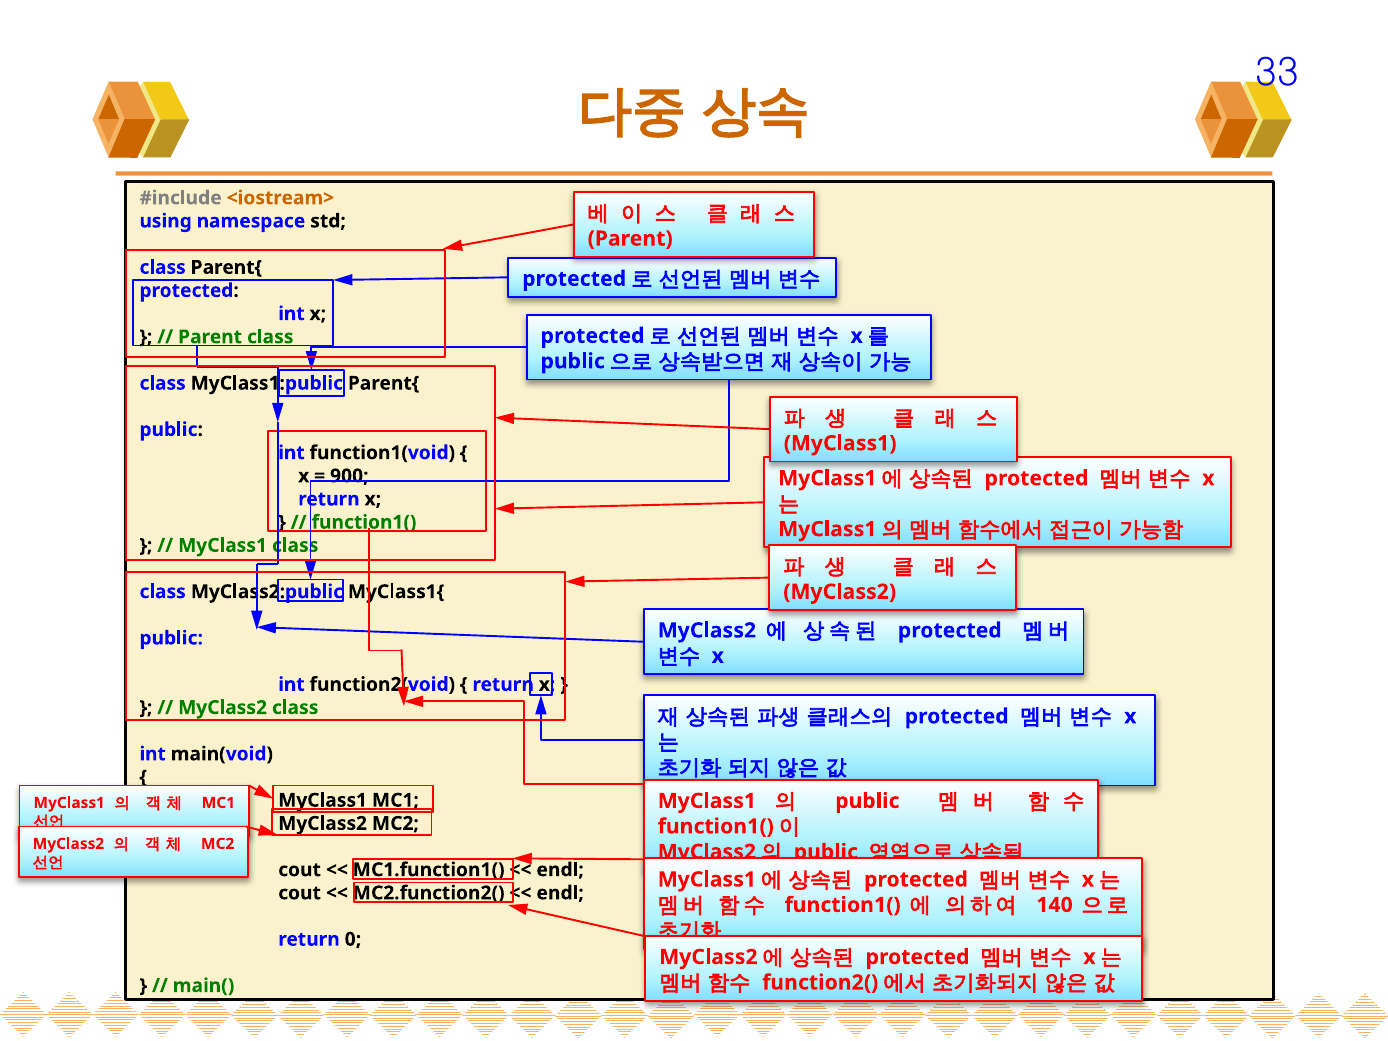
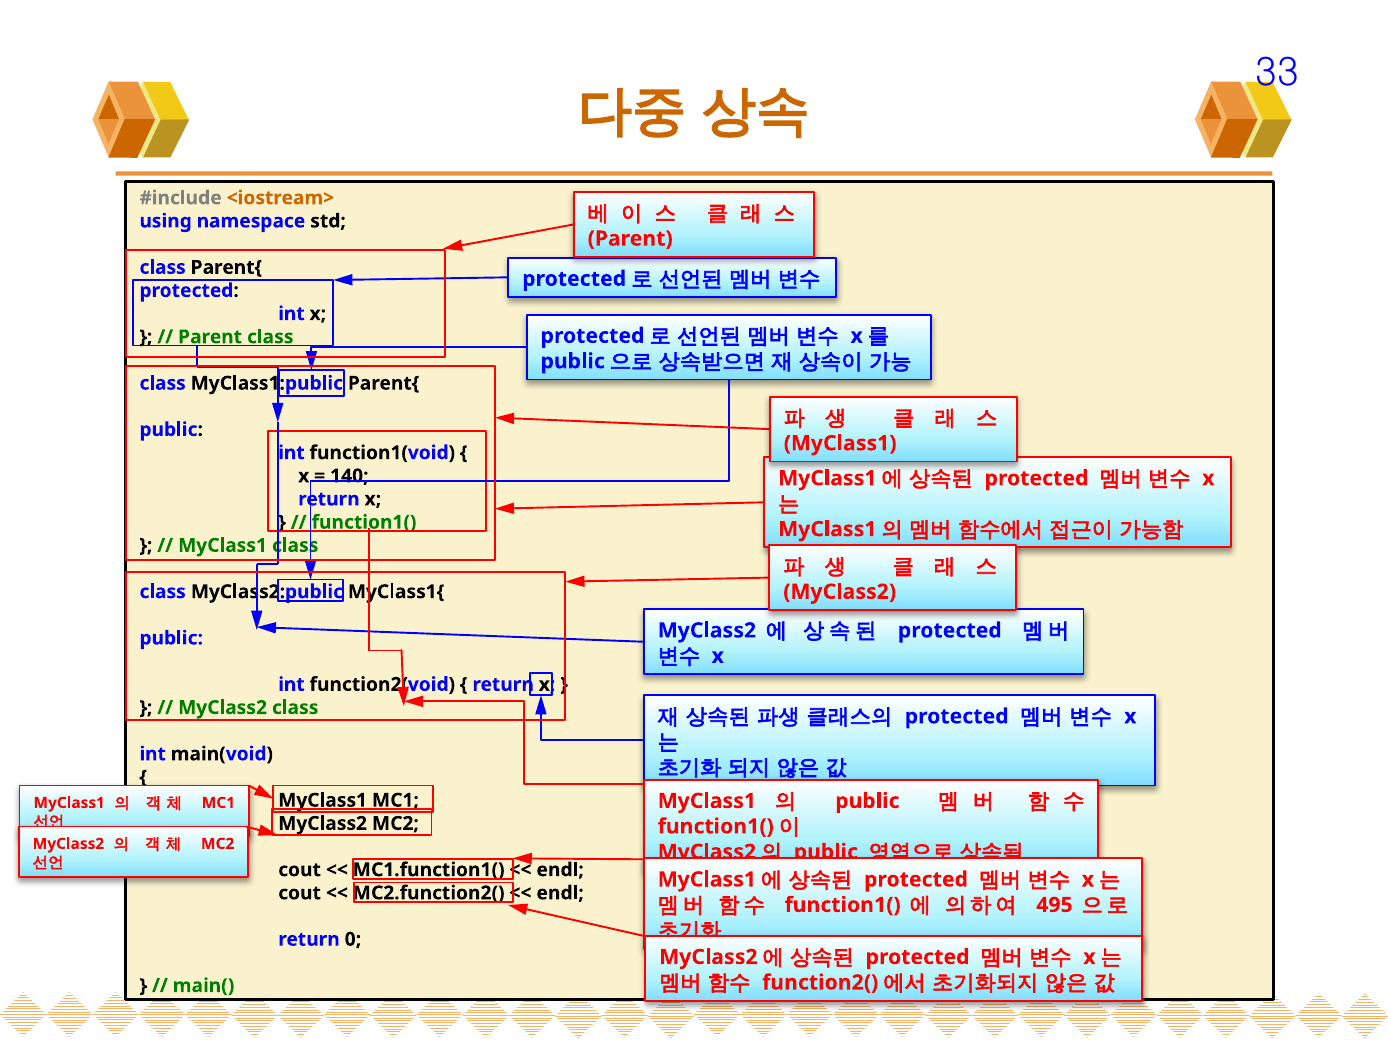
900: 900 -> 140 (349, 476)
140: 140 -> 495 (1055, 905)
